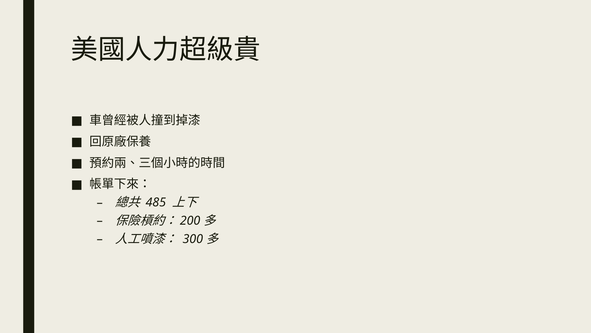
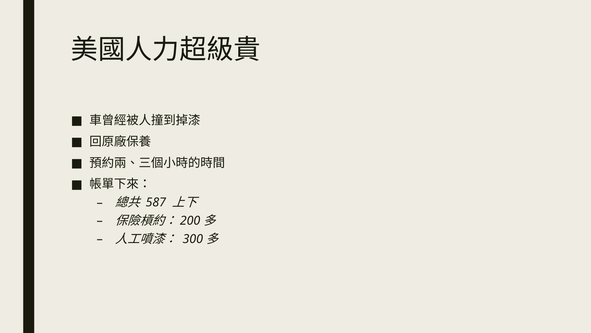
485: 485 -> 587 (156, 202)
